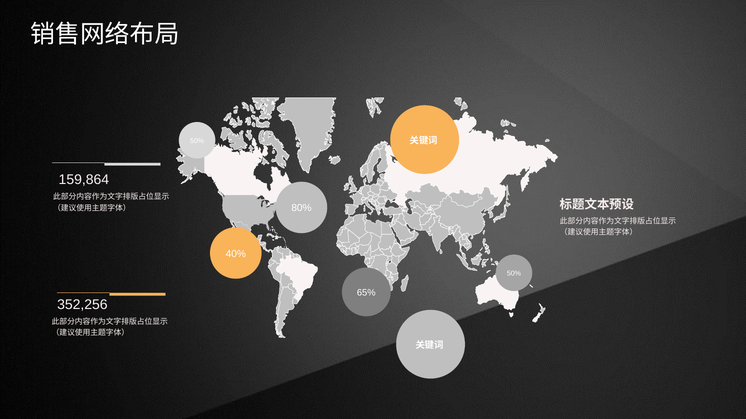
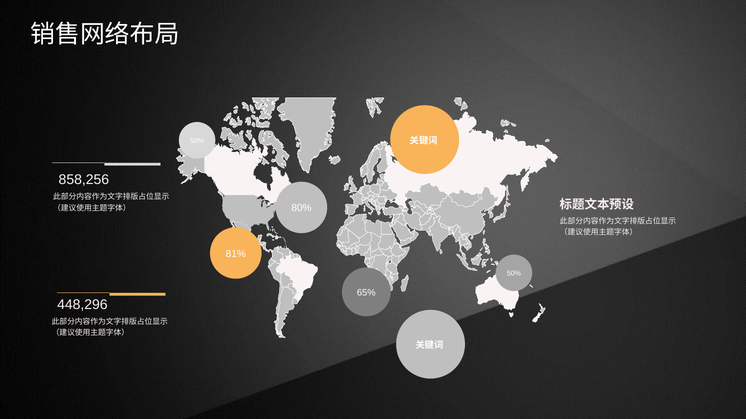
159,864: 159,864 -> 858,256 (84, 180)
40%: 40% -> 81% (236, 254)
352,256: 352,256 -> 448,296 (82, 305)
